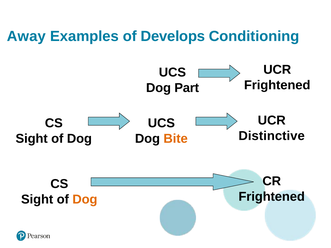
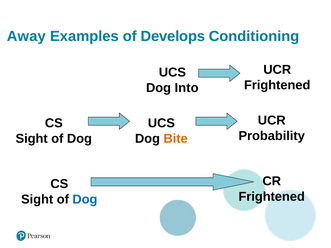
Part: Part -> Into (187, 88)
Distinctive: Distinctive -> Probability (272, 136)
Dog colour: orange -> blue (85, 199)
